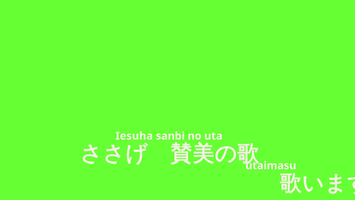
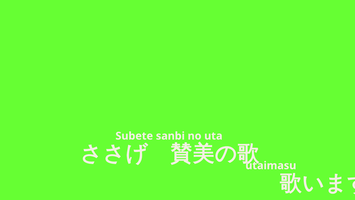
Iesuha: Iesuha -> Subete (134, 136)
